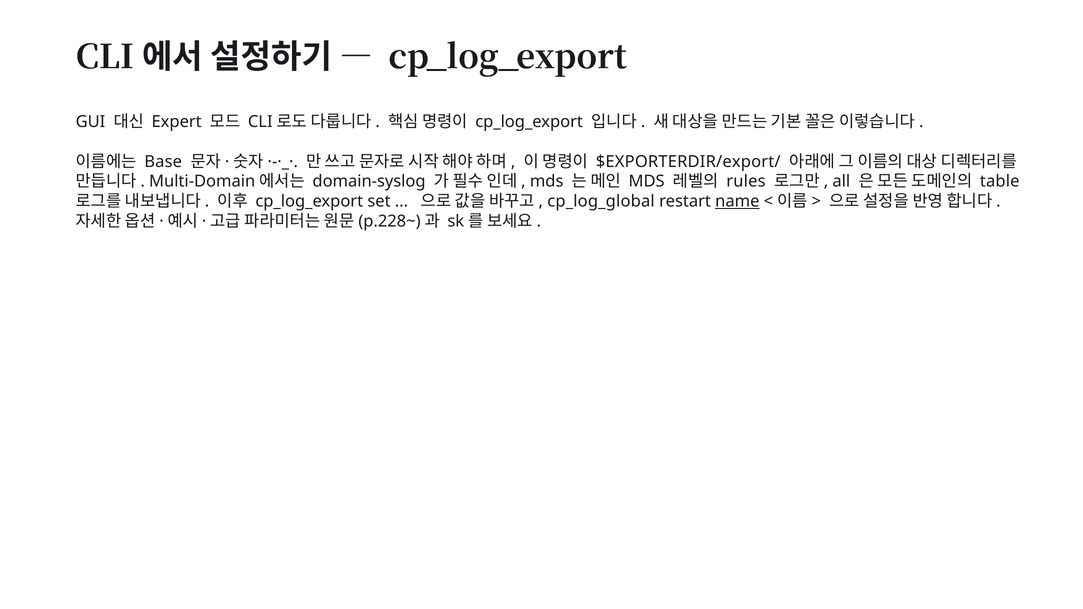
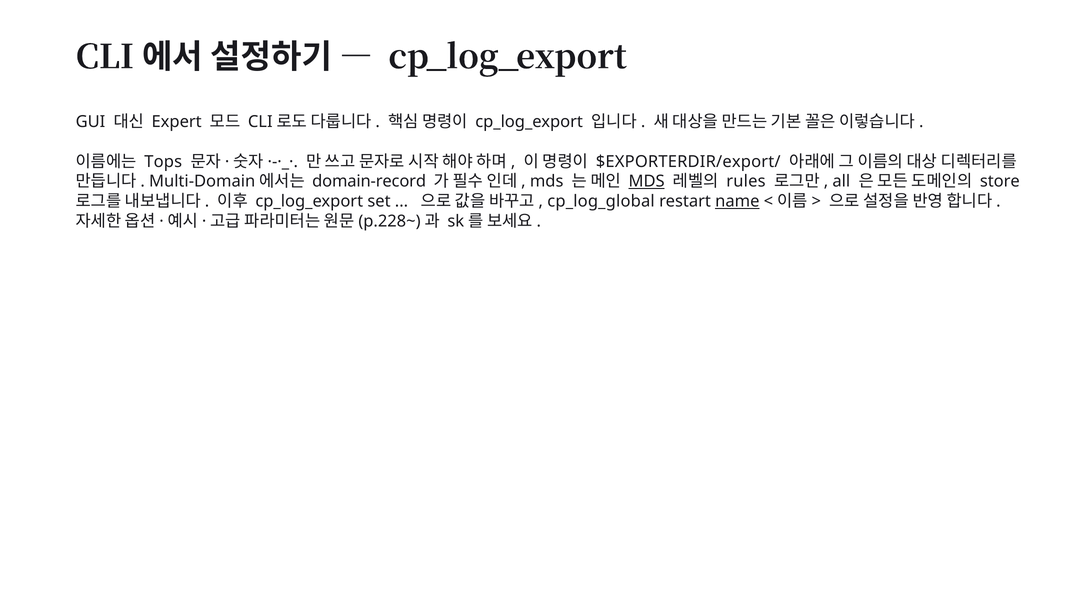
Base: Base -> Tops (163, 162)
domain-syslog: domain-syslog -> domain-record (369, 182)
MDS underline: none -> present (647, 182)
table: table -> store (1000, 182)
